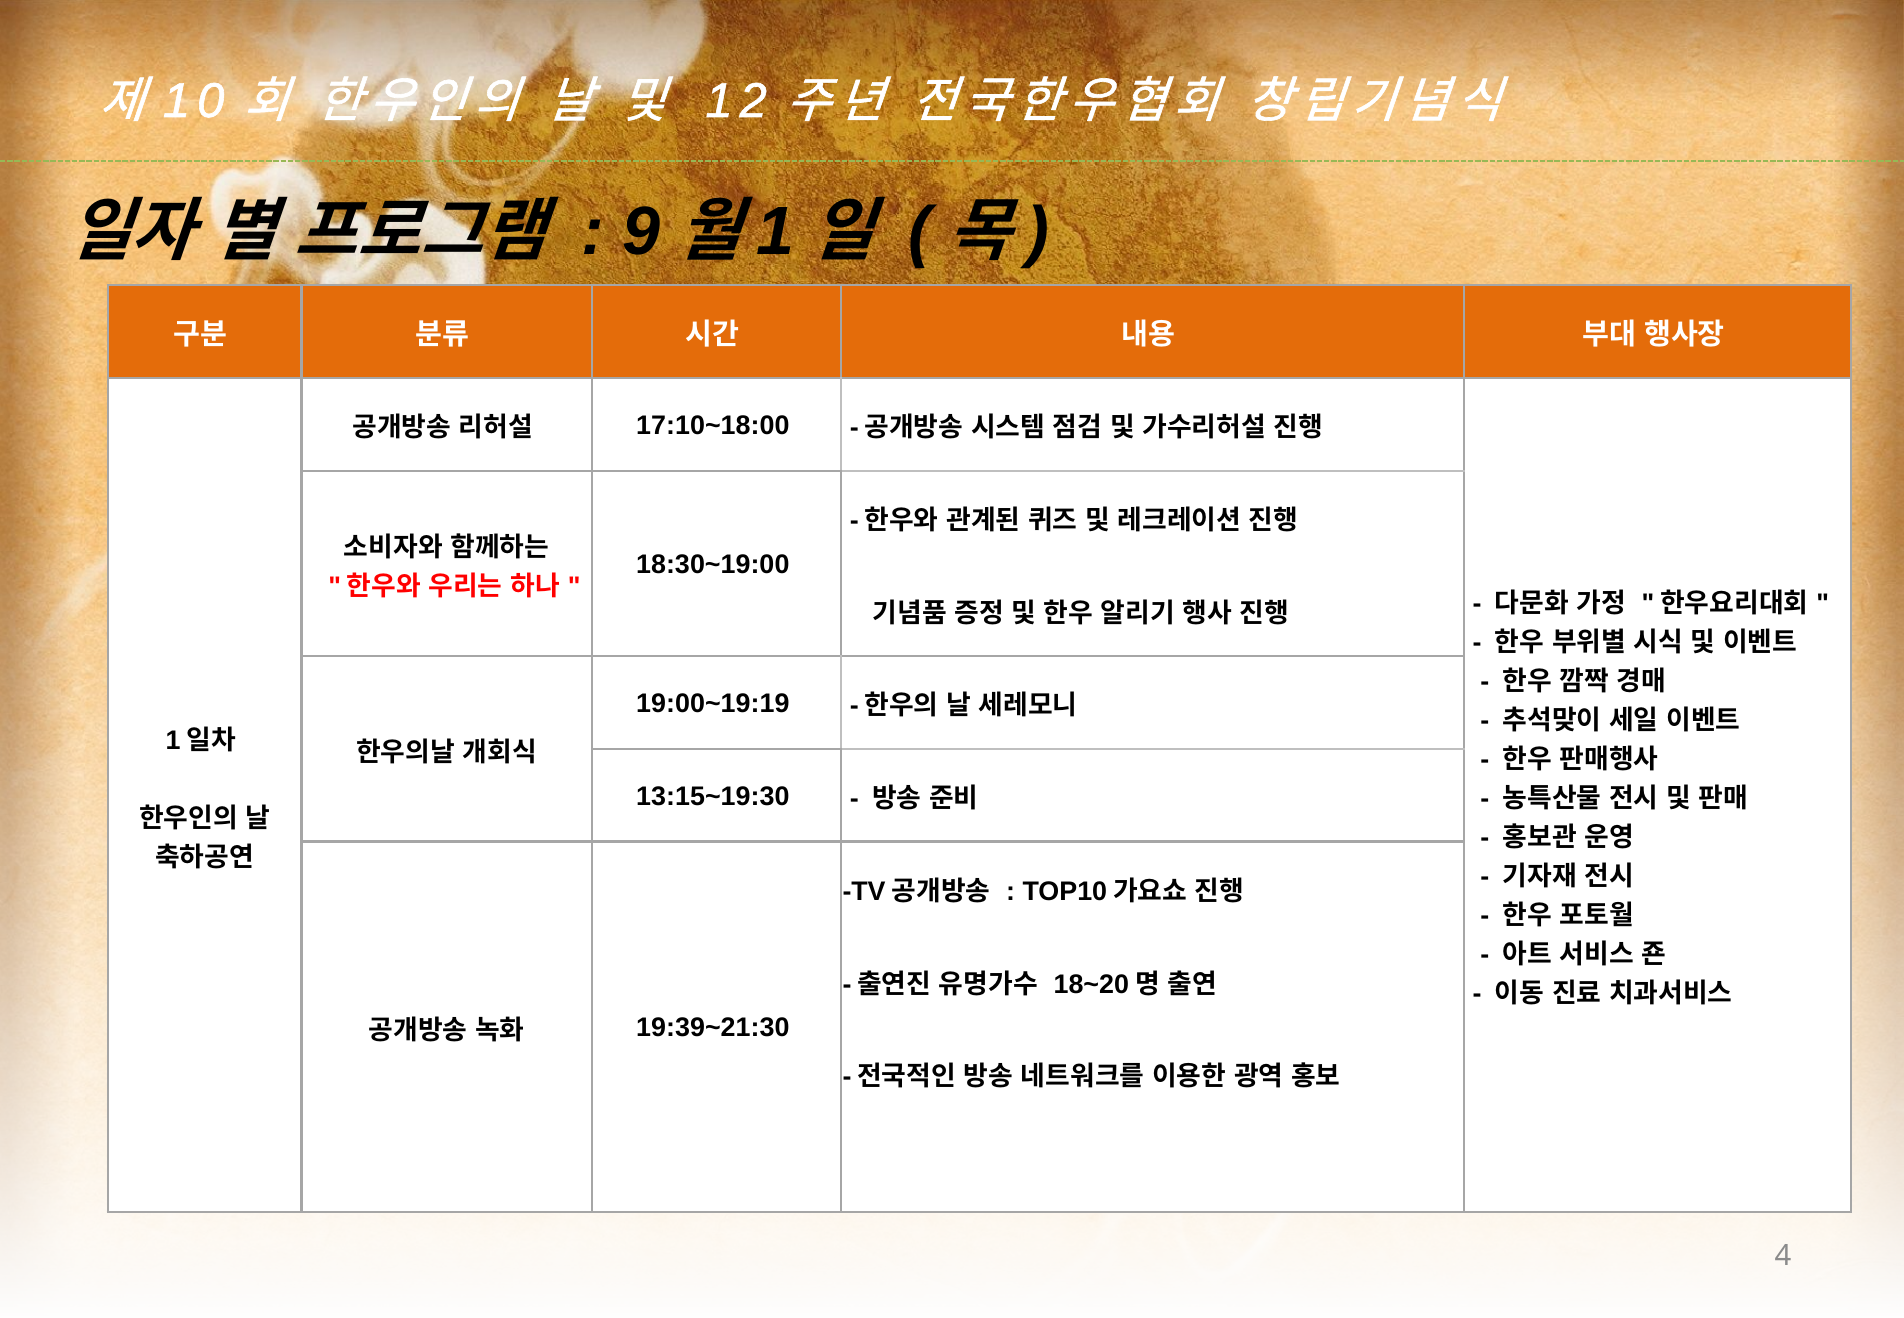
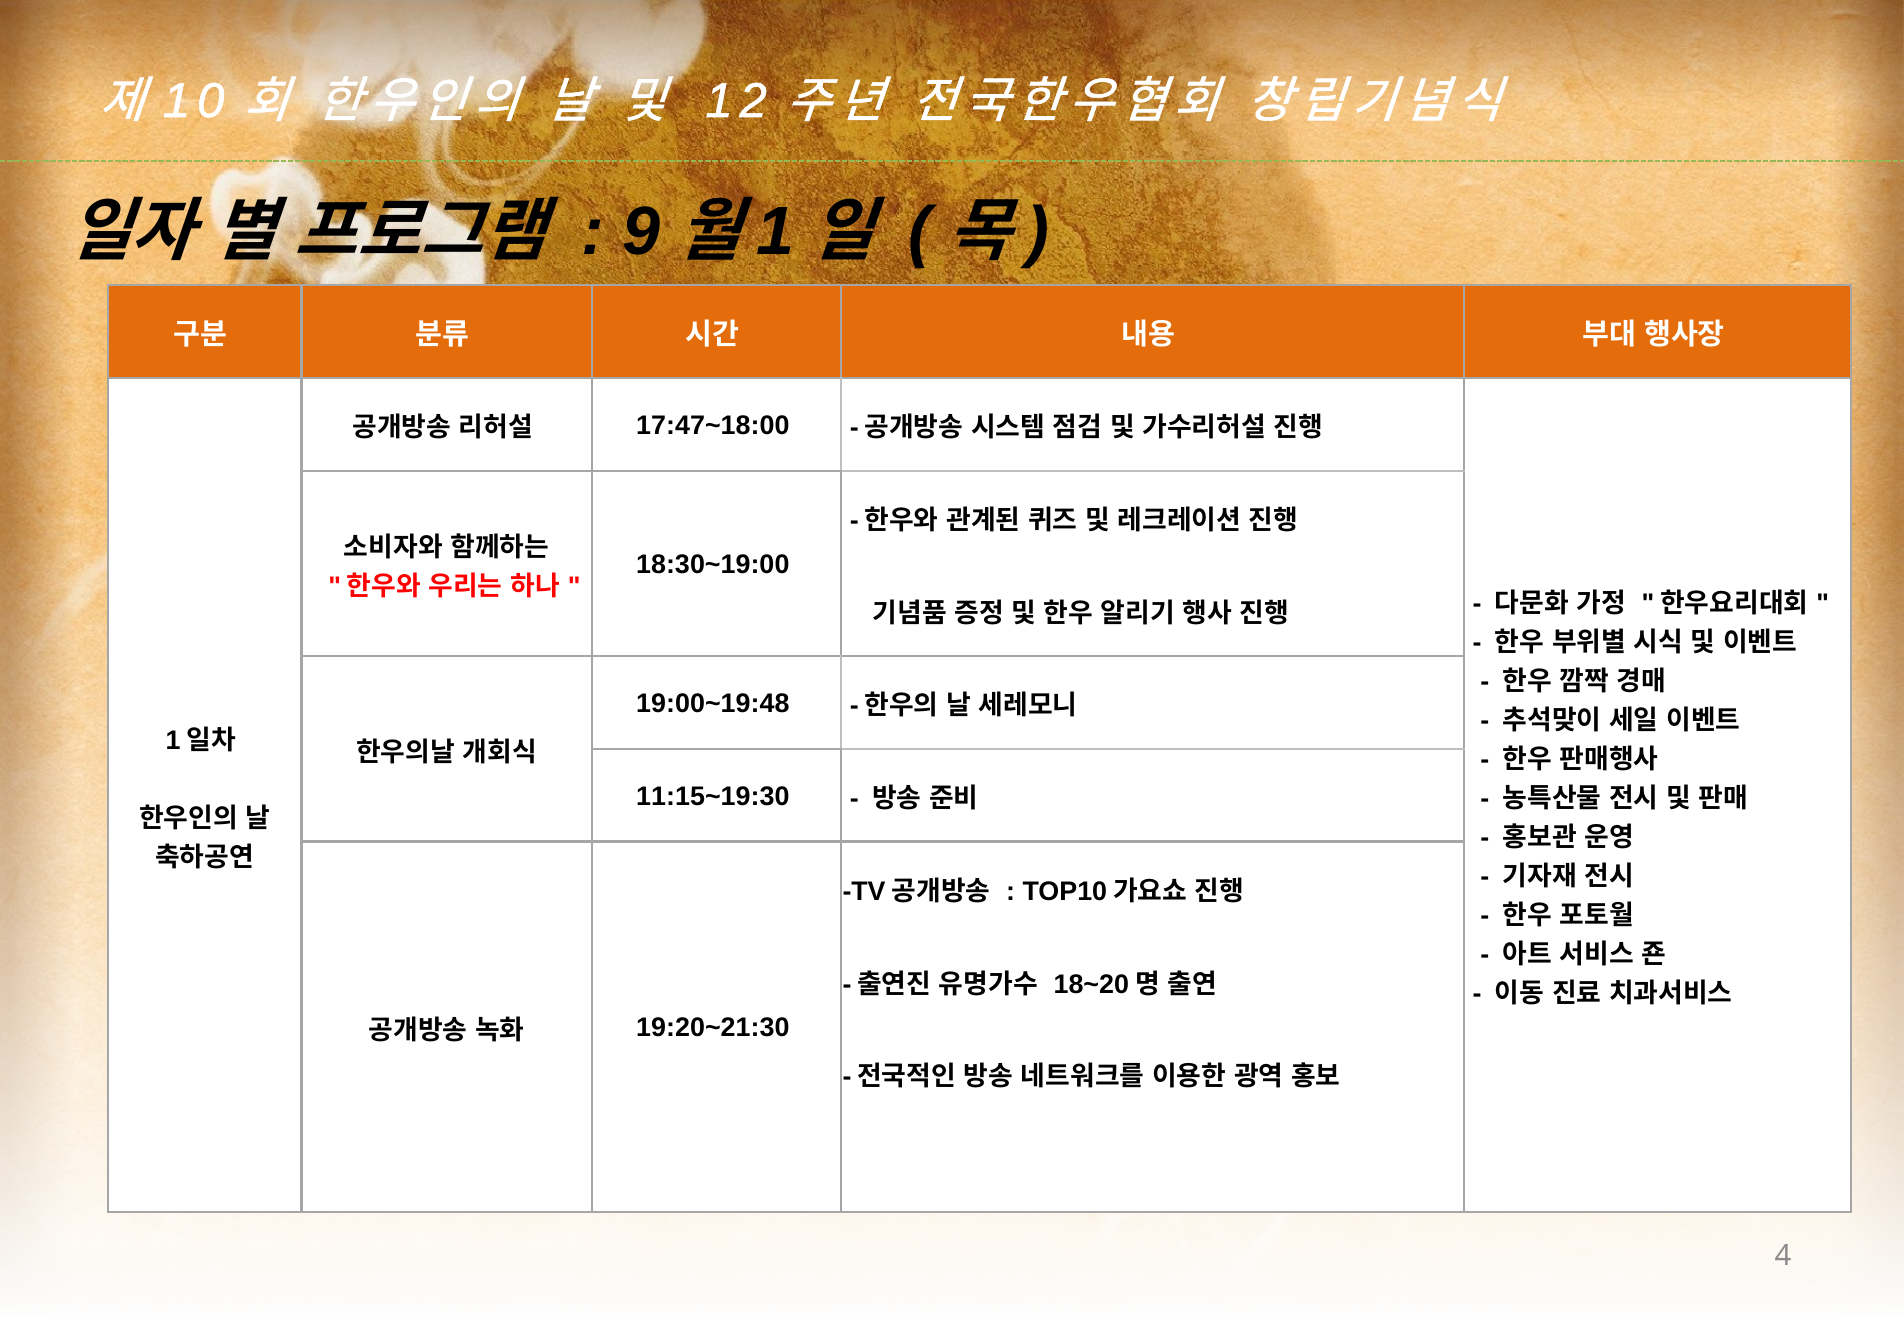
17:10~18:00: 17:10~18:00 -> 17:47~18:00 (713, 425)
19:00~19:19: 19:00~19:19 -> 19:00~19:48 (713, 704)
13:15~19:30: 13:15~19:30 -> 11:15~19:30 (713, 796)
19:39~21:30: 19:39~21:30 -> 19:20~21:30 (713, 1028)
